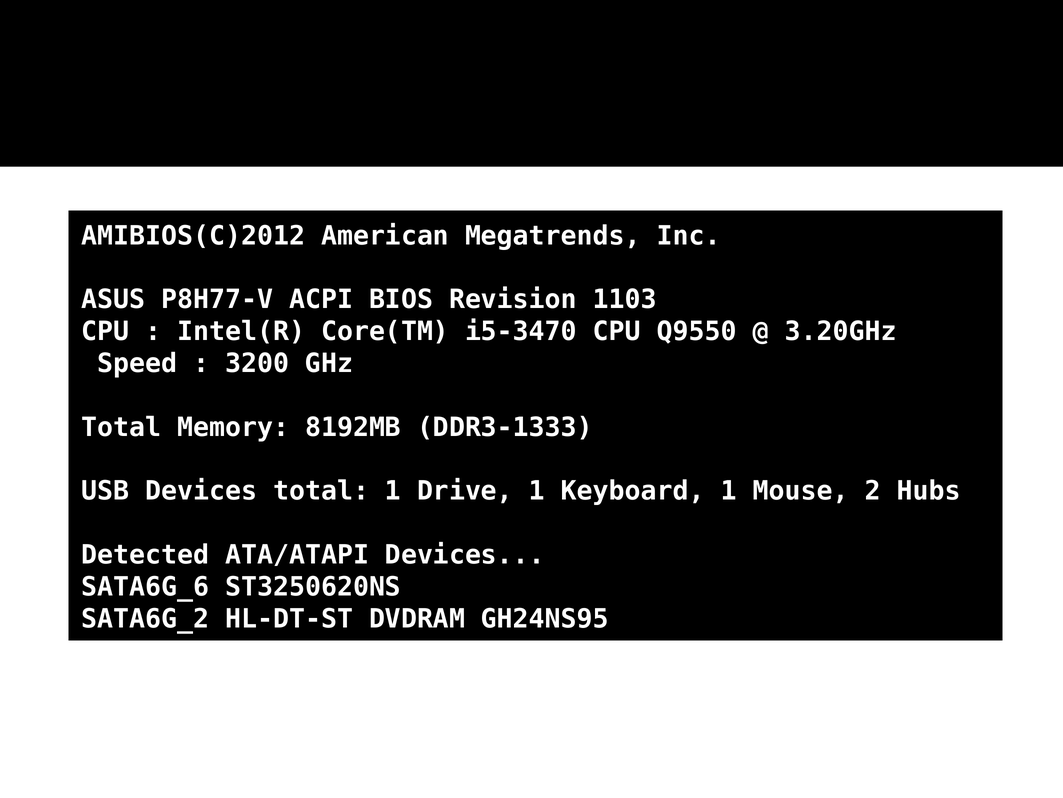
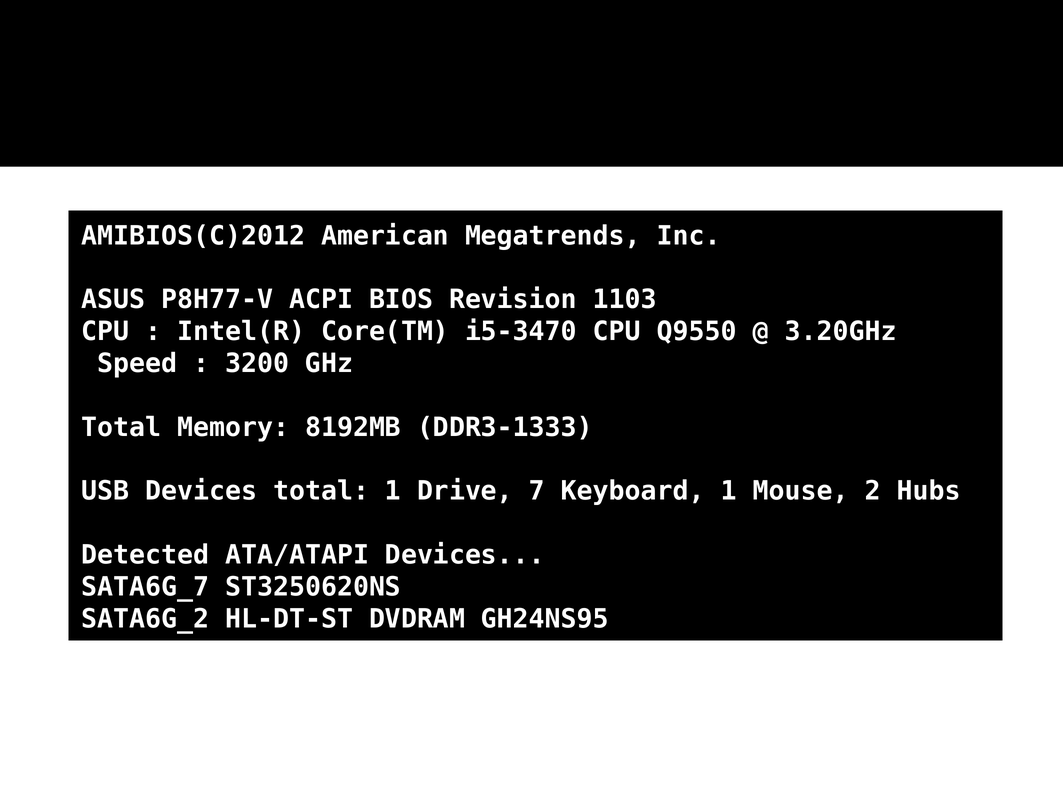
Drive 1: 1 -> 7 (537, 491)
SATA6G_6: SATA6G_6 -> SATA6G_7 (145, 586)
